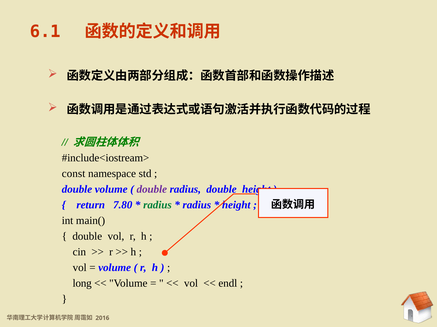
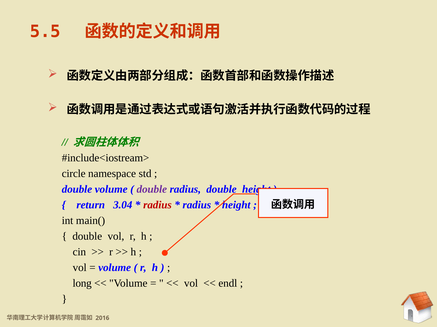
6.1: 6.1 -> 5.5 (45, 32)
const: const -> circle (74, 174)
7.80: 7.80 -> 3.04 (123, 205)
radius colour: green -> red (157, 205)
